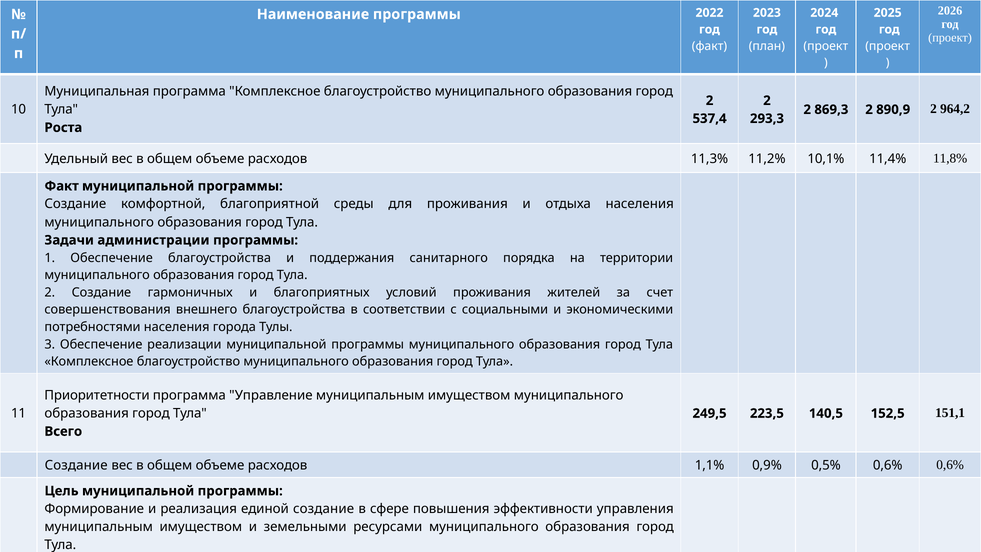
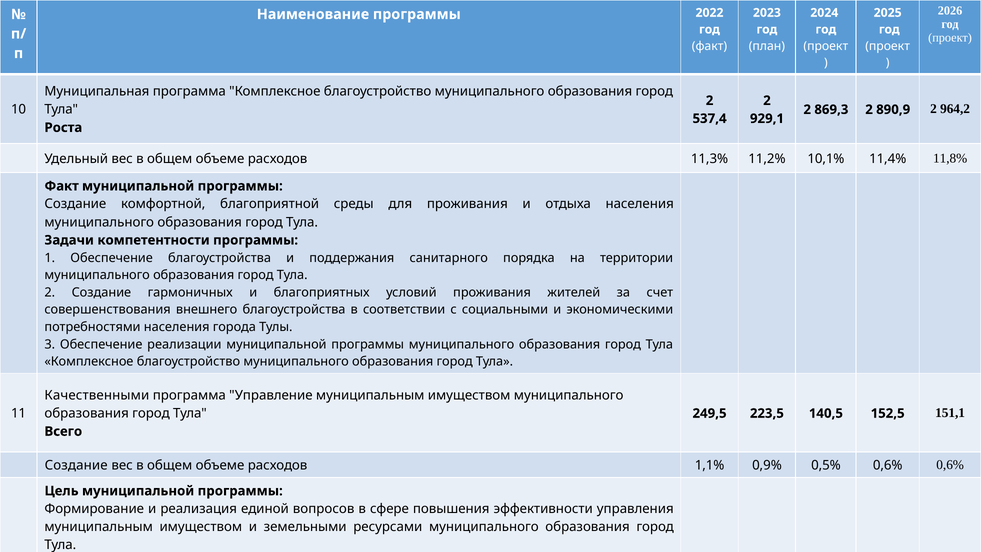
293,3: 293,3 -> 929,1 (767, 119)
администрации: администрации -> компетентности (154, 240)
Приоритетности: Приоритетности -> Качественными (97, 395)
единой создание: создание -> вопросов (324, 509)
